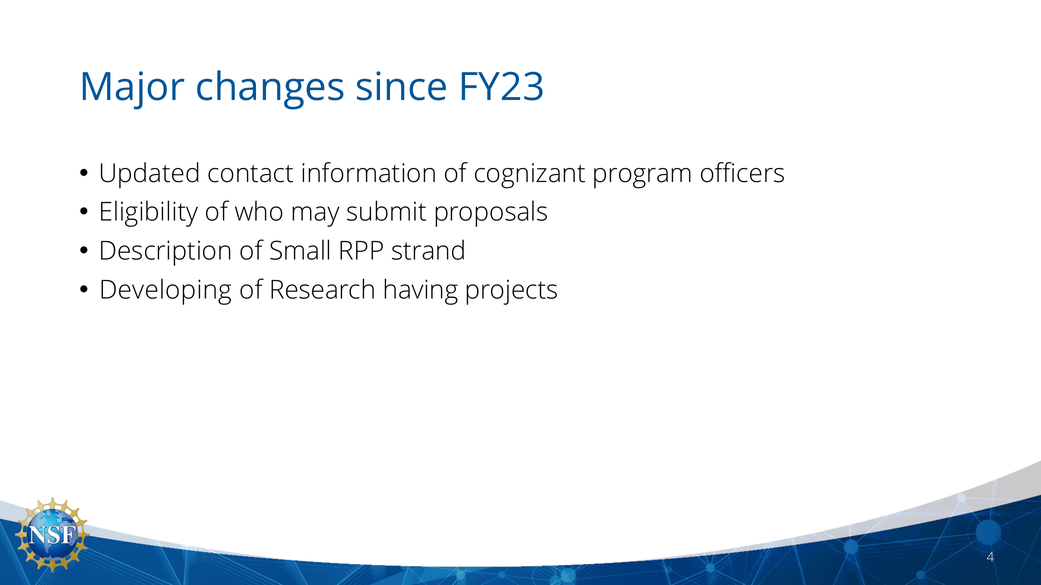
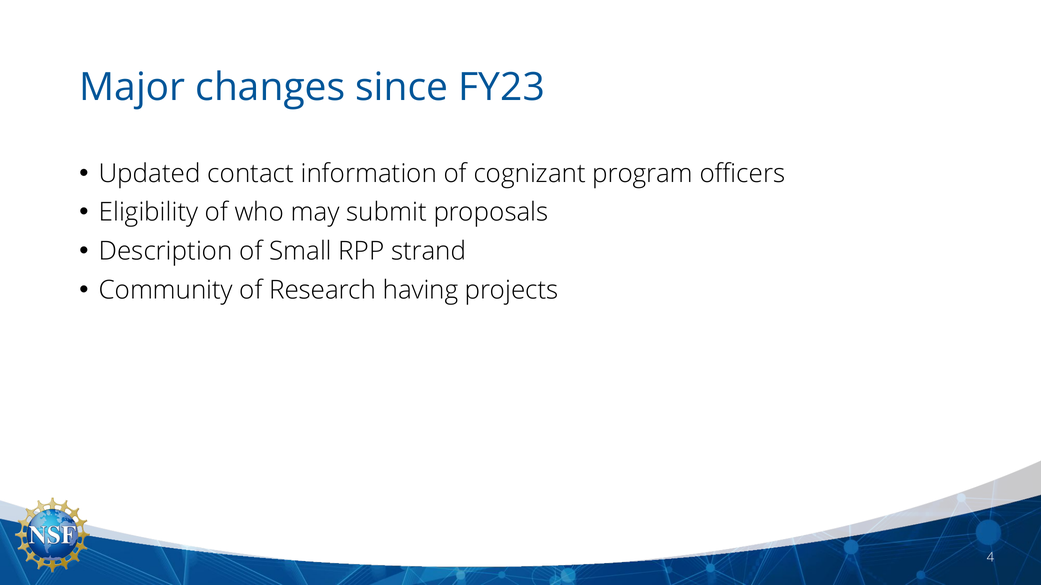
Developing: Developing -> Community (166, 290)
